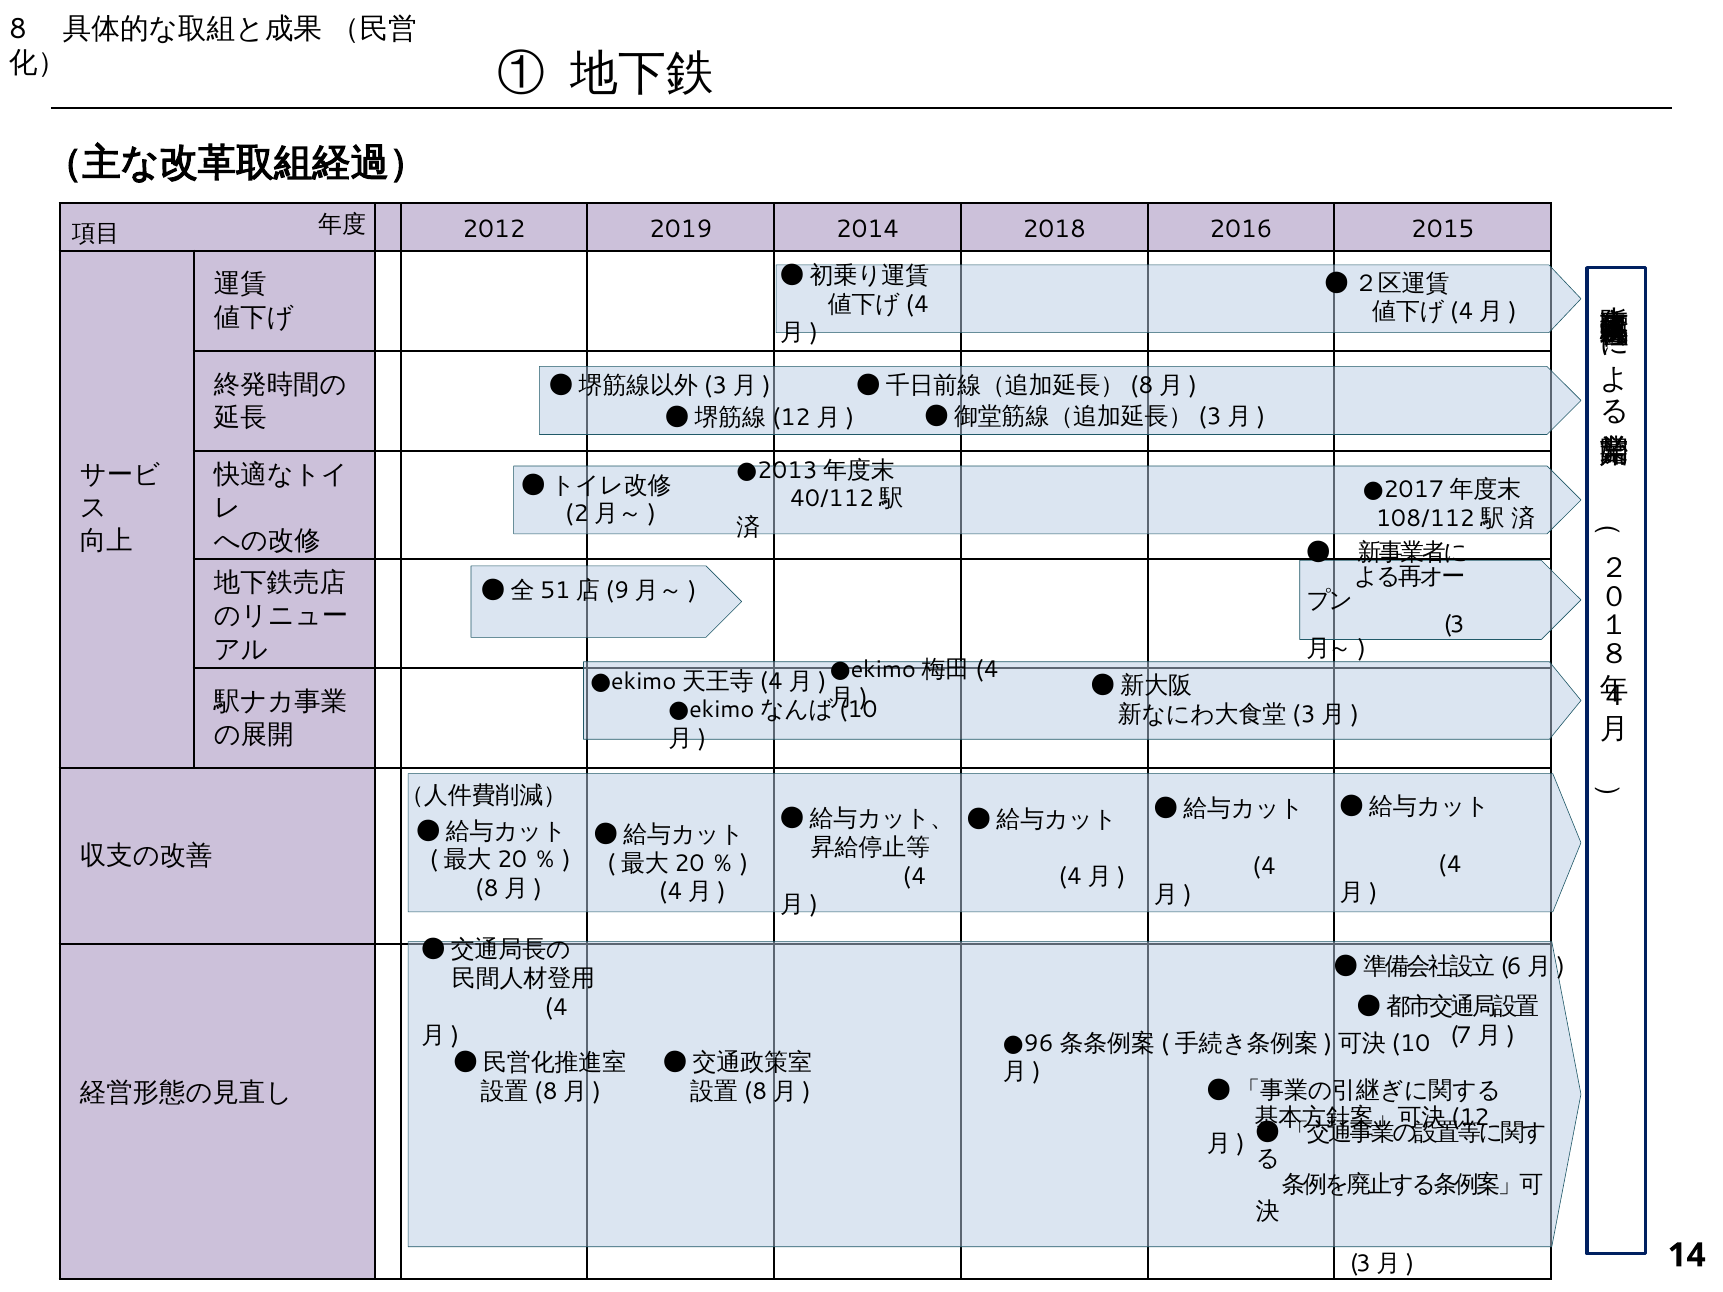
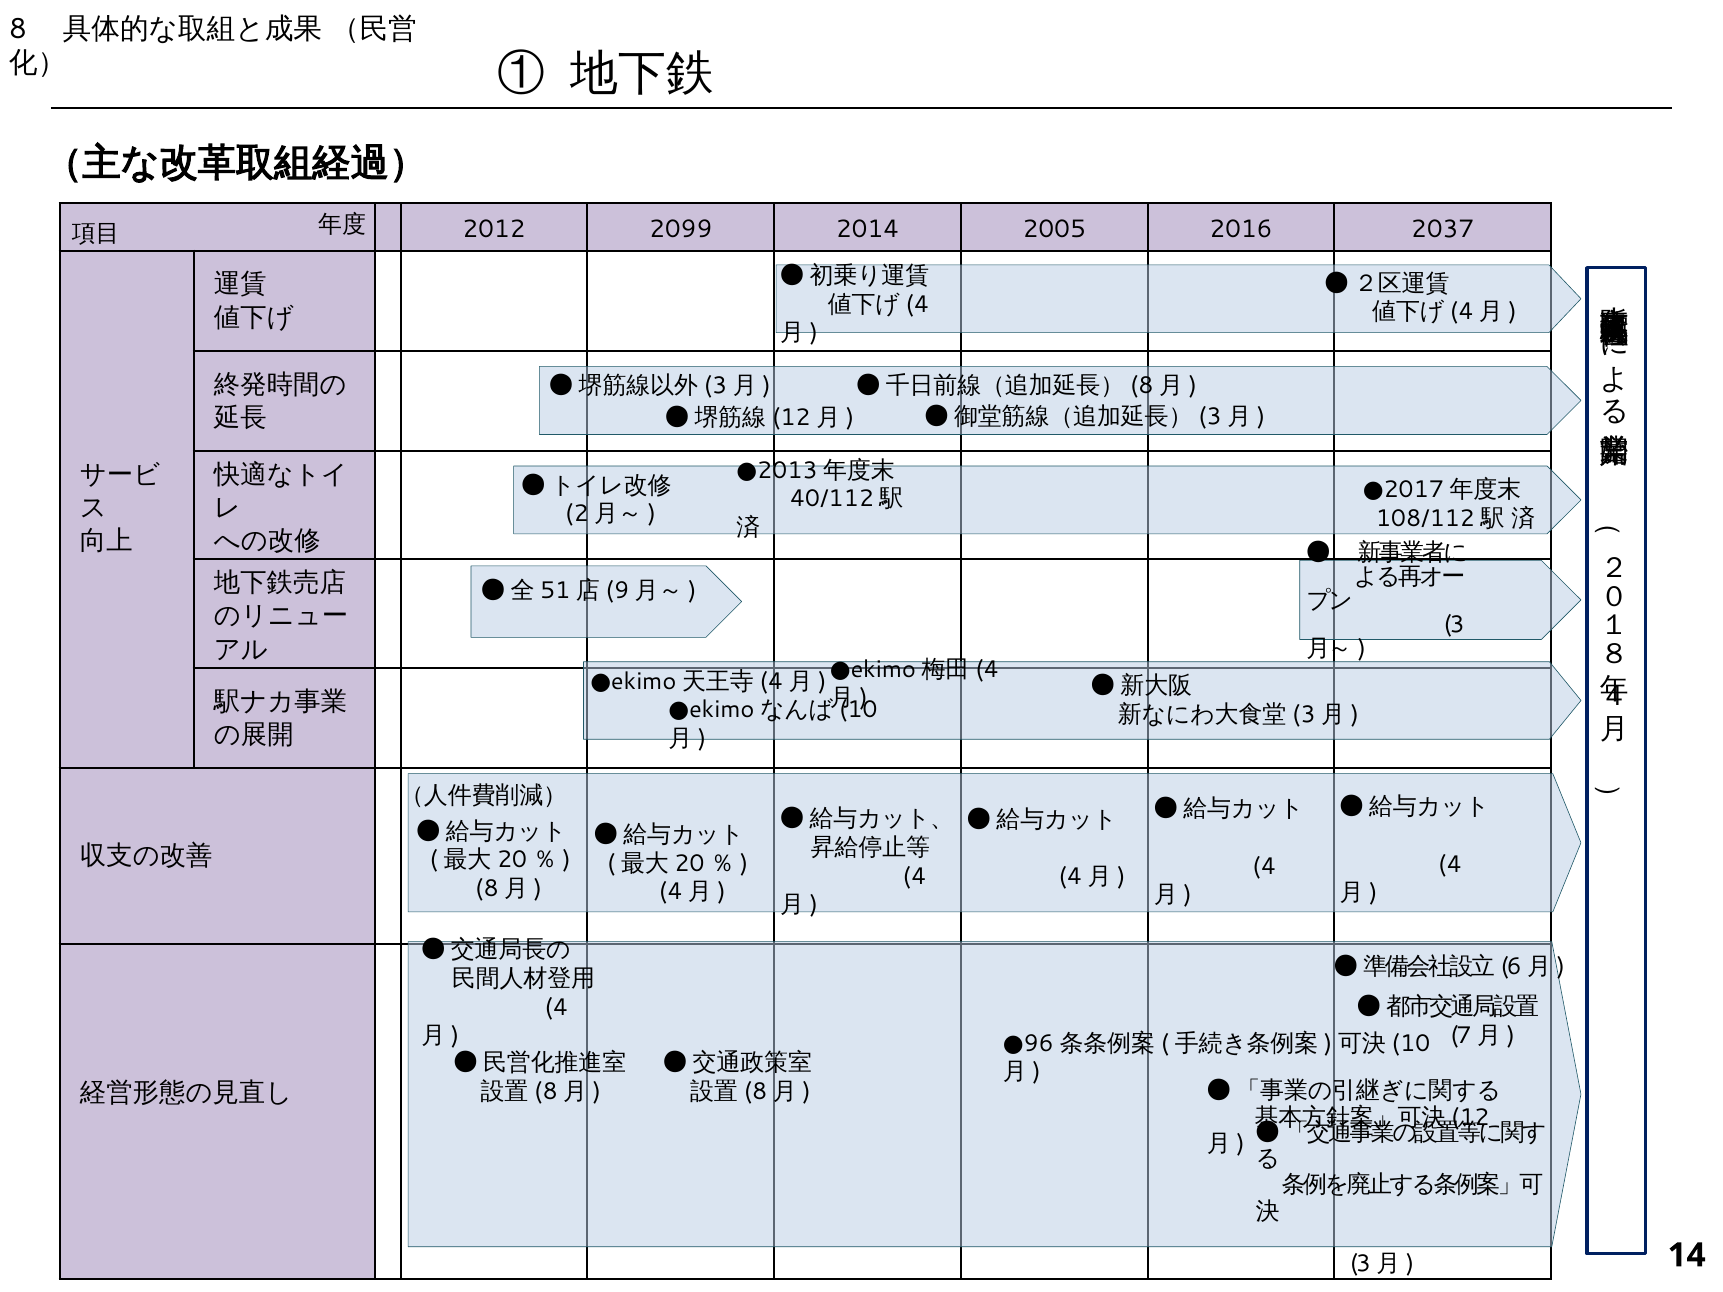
2019: 2019 -> 2099 (681, 229)
2018: 2018 -> 2005 (1054, 229)
2015: 2015 -> 2037 (1443, 229)
